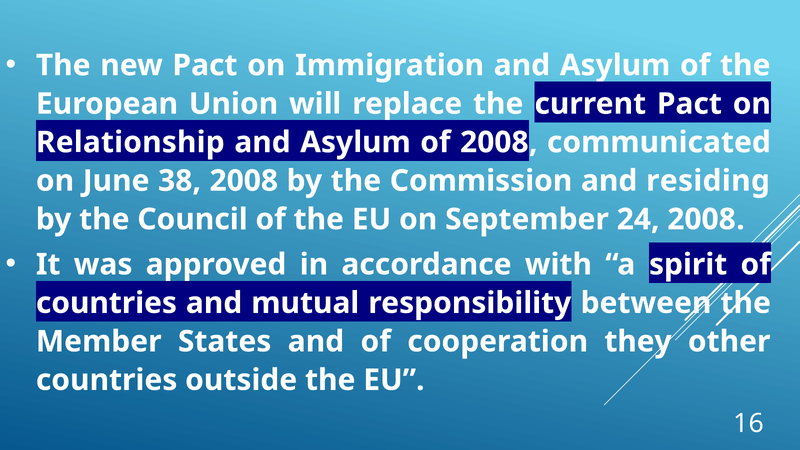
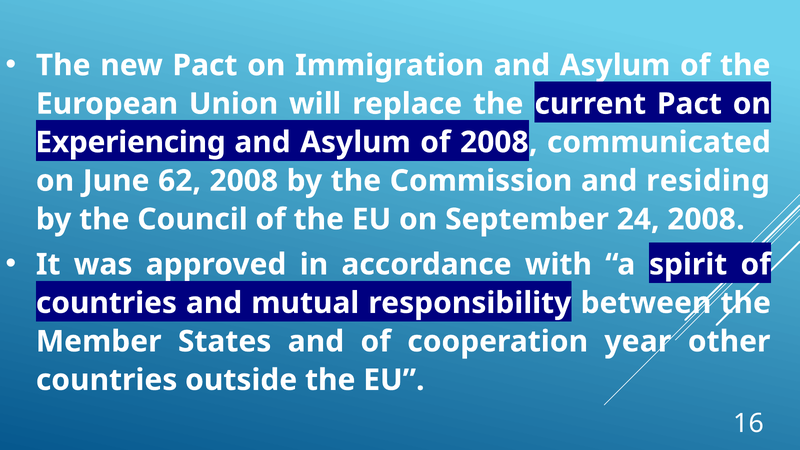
Relationship: Relationship -> Experiencing (131, 142)
38: 38 -> 62 (180, 181)
they: they -> year (638, 342)
